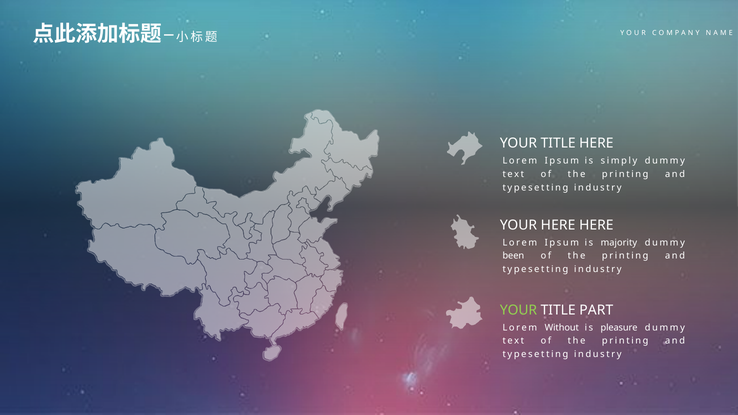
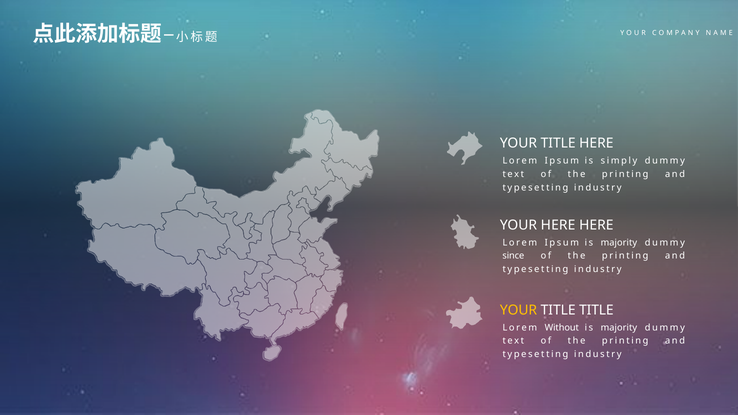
been: been -> since (513, 256)
YOUR colour: light green -> yellow (519, 310)
TITLE PART: PART -> TITLE (596, 310)
pleasure: pleasure -> majority (619, 328)
